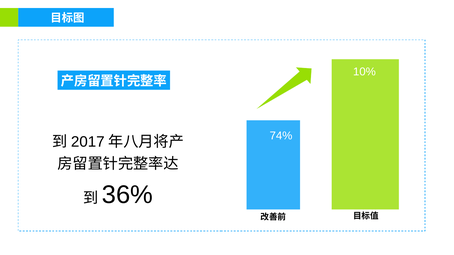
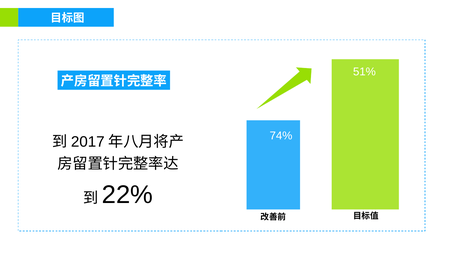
10%: 10% -> 51% (364, 72)
36%: 36% -> 22% (127, 195)
